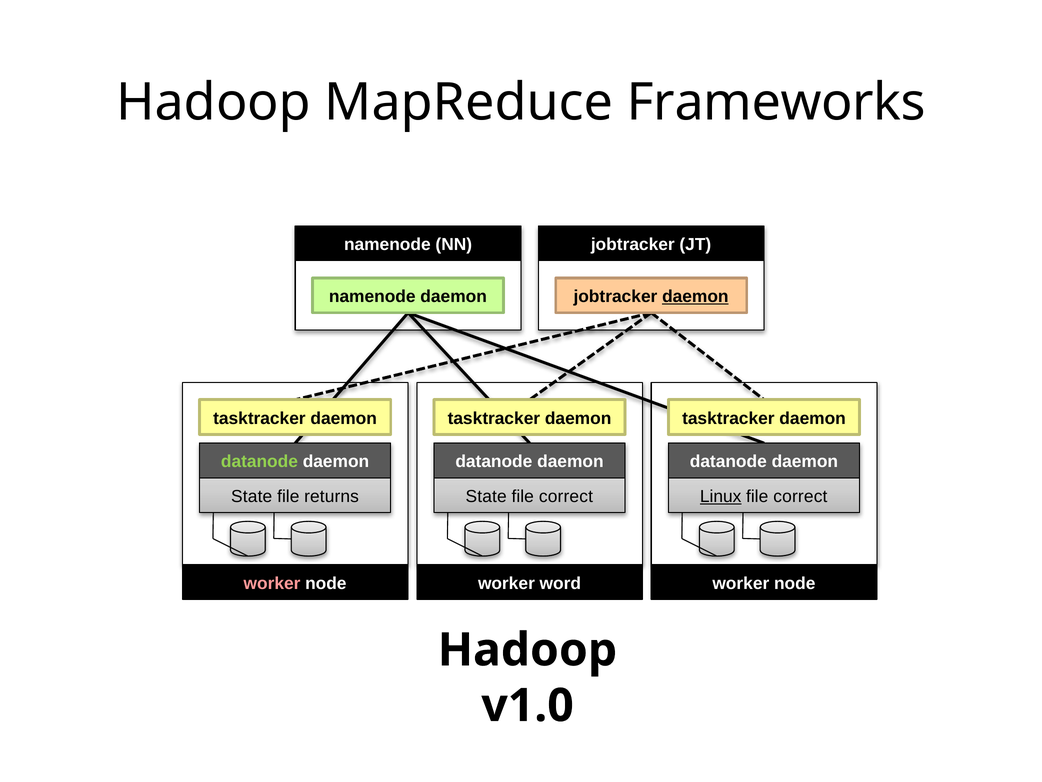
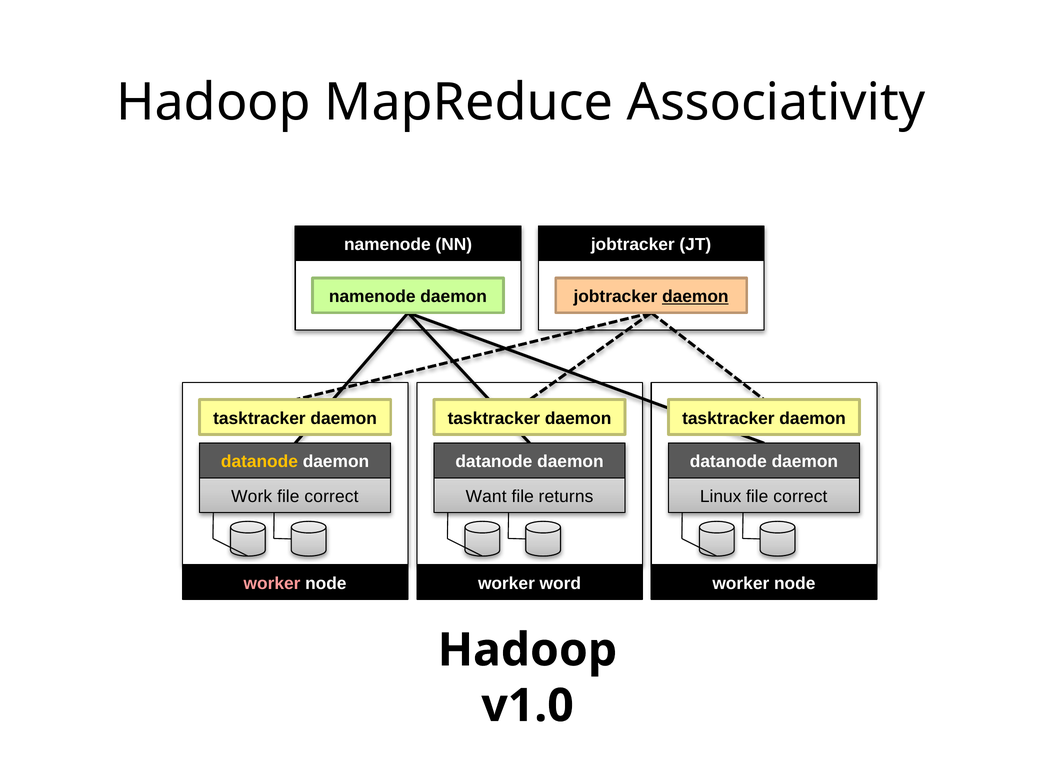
Frameworks: Frameworks -> Associativity (776, 103)
datanode colour: light green -> yellow (259, 461)
State: State -> Work (252, 496)
returns: returns -> correct (331, 496)
State: State -> Want (486, 496)
correct: correct -> returns (566, 496)
Linux underline: present -> none (721, 496)
